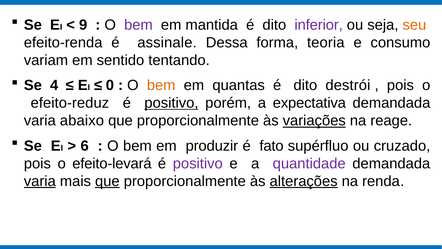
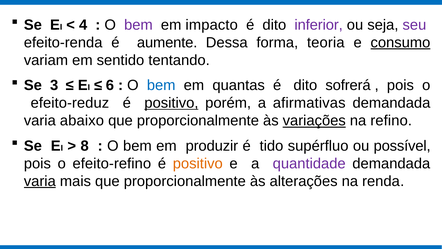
9: 9 -> 4 (83, 25)
mantida: mantida -> impacto (212, 25)
seu colour: orange -> purple (414, 25)
assinale: assinale -> aumente (167, 42)
consumo underline: none -> present (400, 42)
4: 4 -> 3 (54, 85)
0: 0 -> 6 (110, 85)
bem colour: orange -> blue (161, 85)
destrói: destrói -> sofrerá (348, 85)
expectativa: expectativa -> afirmativas (309, 103)
reage: reage -> refino (391, 121)
6: 6 -> 8 (85, 146)
fato: fato -> tido (271, 146)
cruzado: cruzado -> possível (402, 146)
efeito-levará: efeito-levará -> efeito-refino (112, 163)
positivo colour: purple -> orange (198, 163)
que underline: present -> none (107, 181)
alterações underline: present -> none (304, 181)
